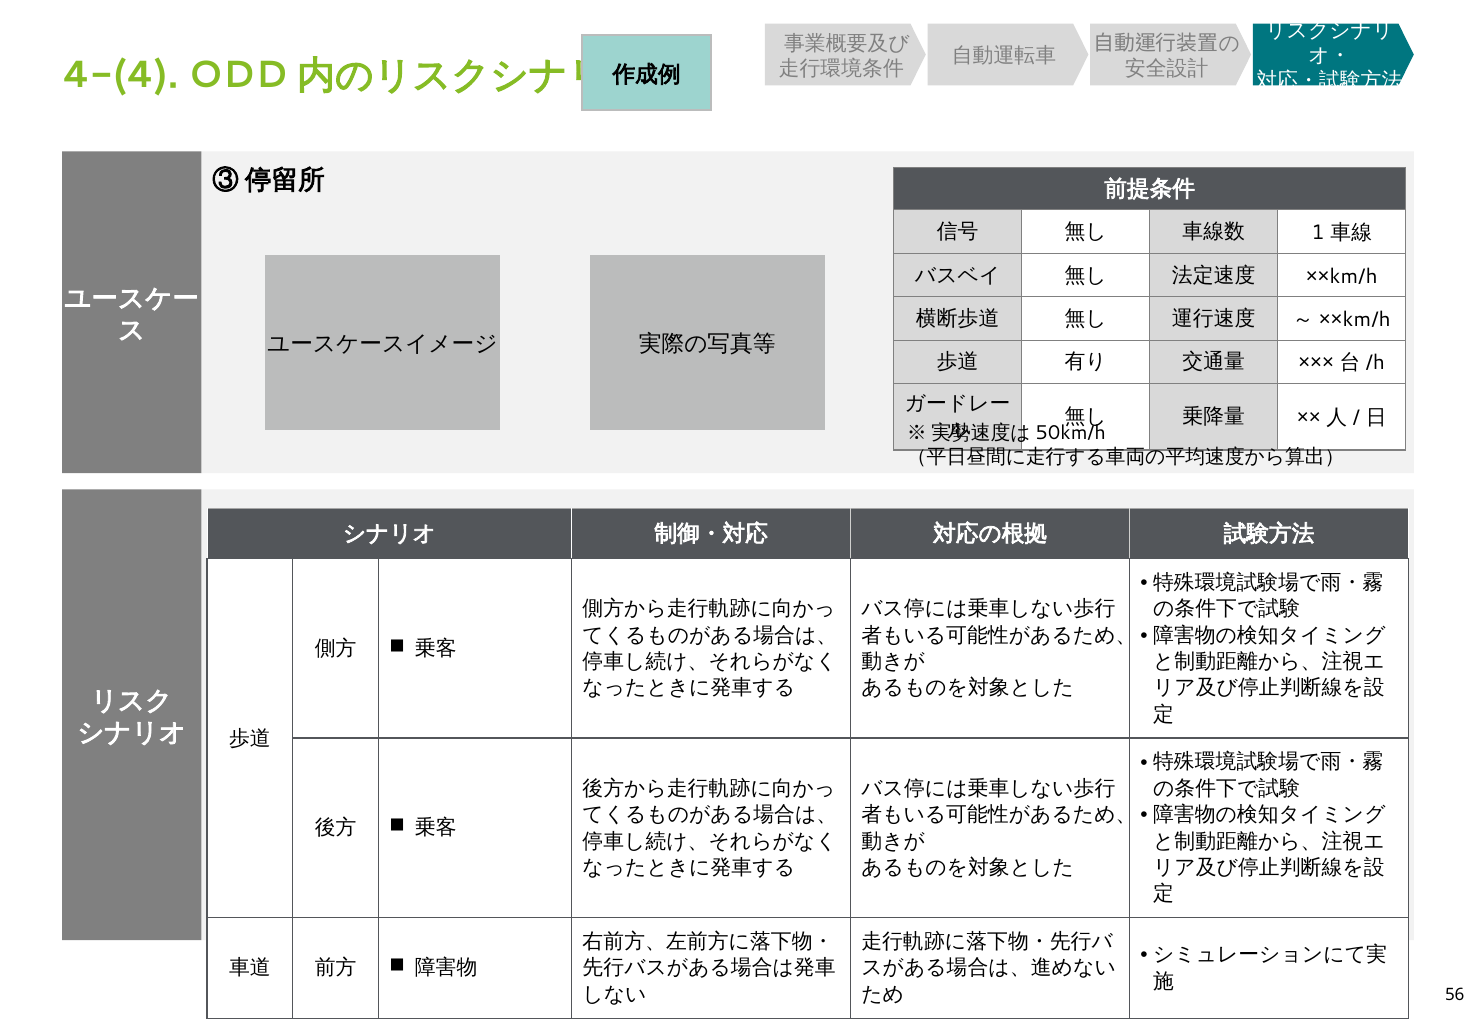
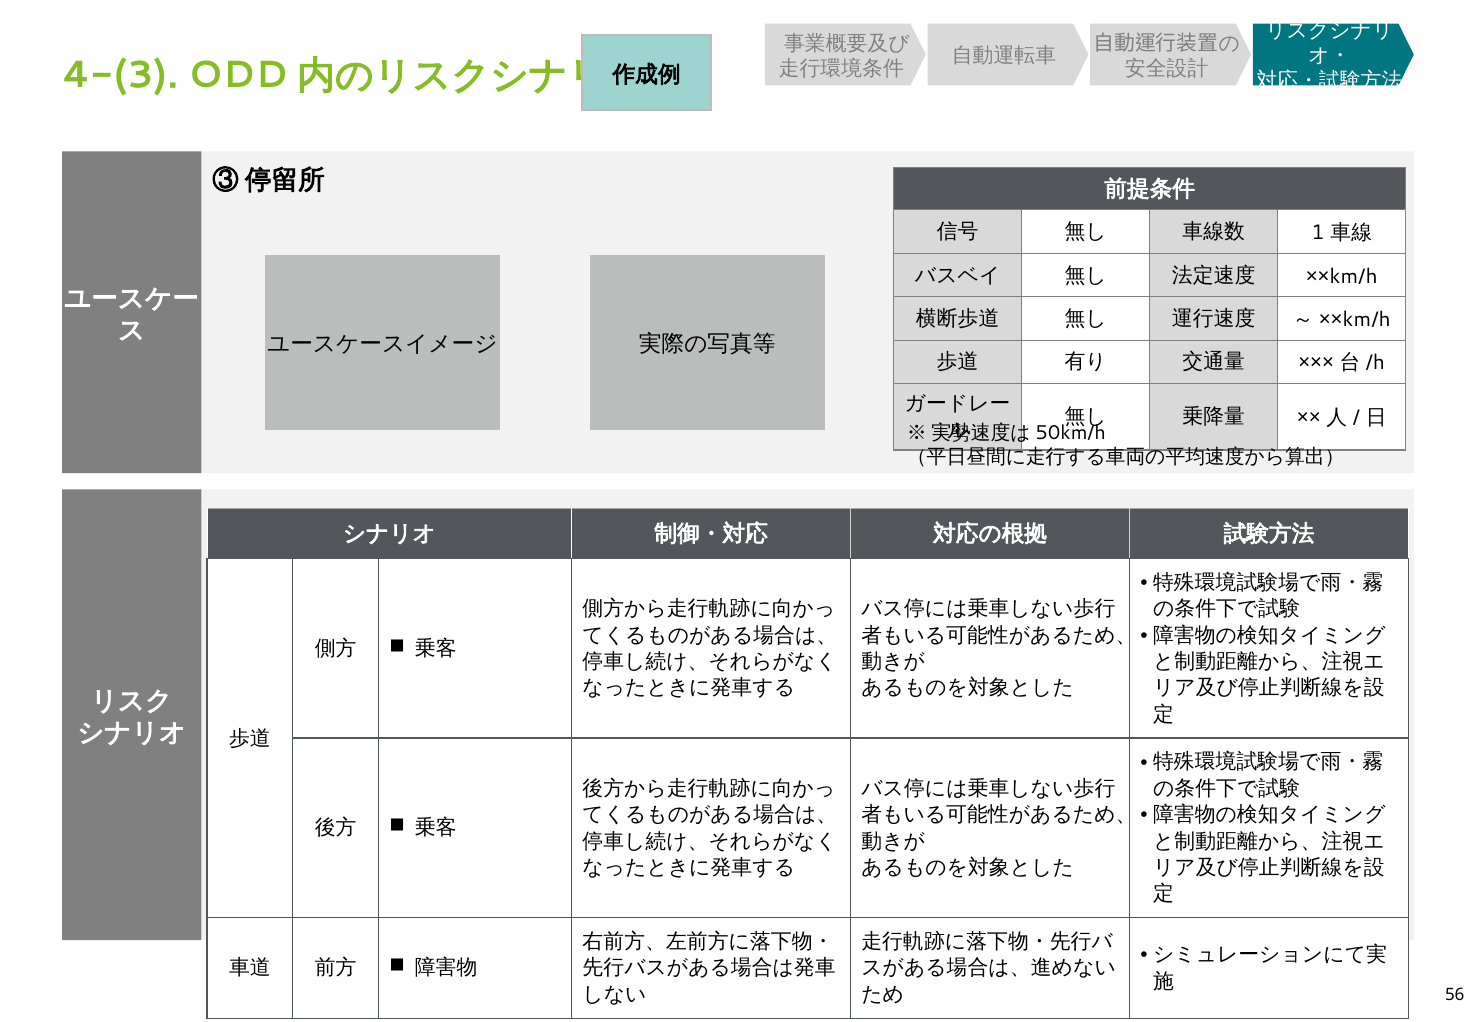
4-(4: 4-(4 -> 4-(3 (120, 75)
